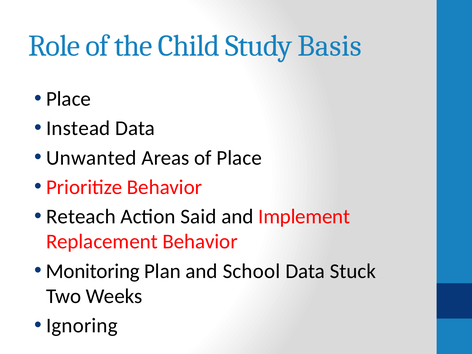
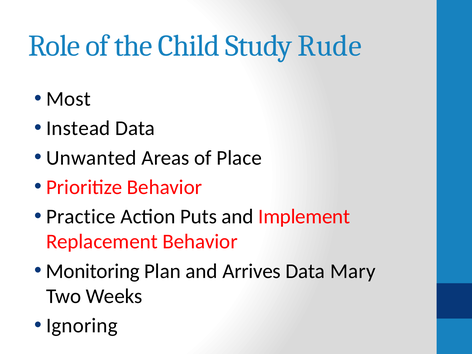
Basis: Basis -> Rude (330, 46)
Place: Place -> Most (68, 99)
Reteach: Reteach -> Practice (81, 217)
Said: Said -> Puts (199, 217)
School: School -> Arrives (252, 271)
Stuck: Stuck -> Mary (353, 271)
